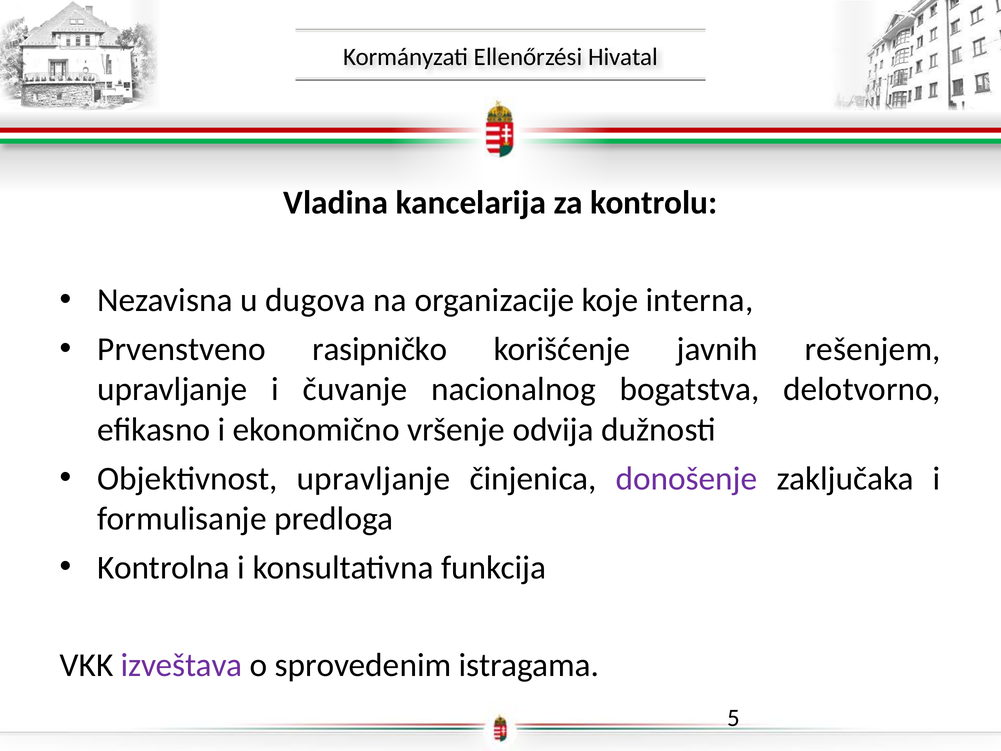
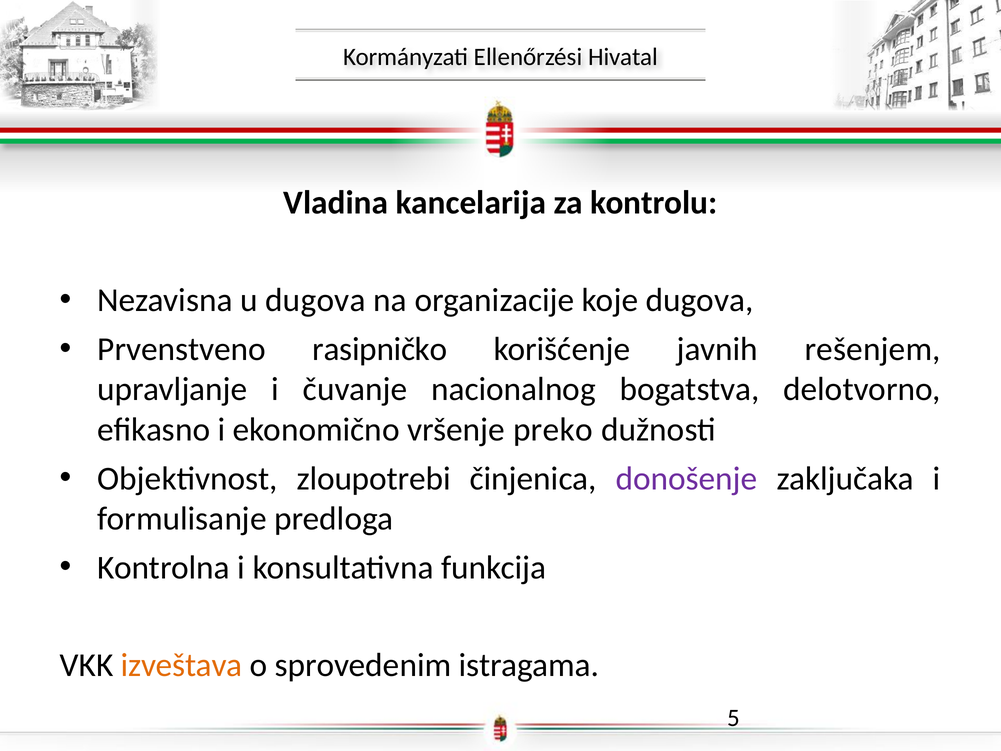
koje interna: interna -> dugova (700, 300)
odvija: odvija -> preko (553, 429)
Objektivnost upravljanje: upravljanje -> zloupotrebi (374, 478)
izveštava colour: purple -> orange (182, 665)
